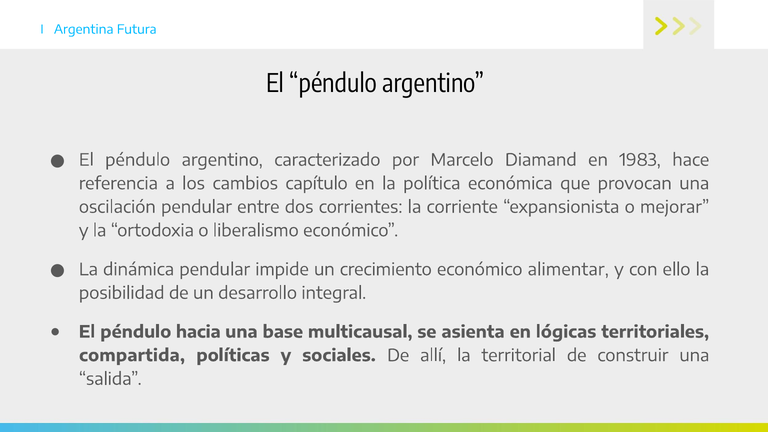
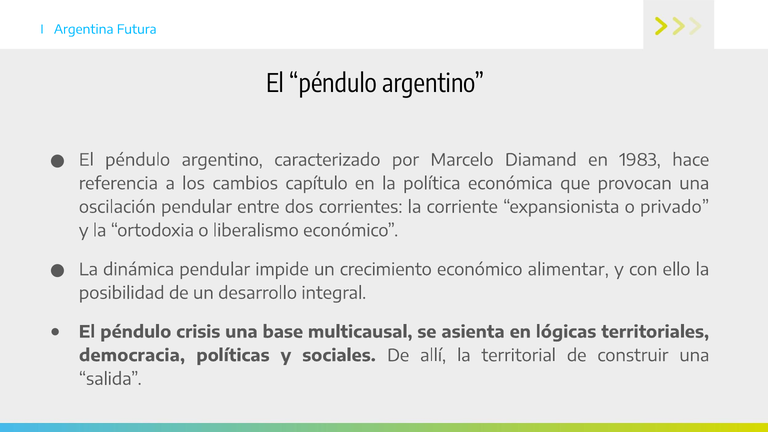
mejorar: mejorar -> privado (675, 207)
hacia: hacia -> crisis (198, 332)
compartida: compartida -> democracia (132, 356)
